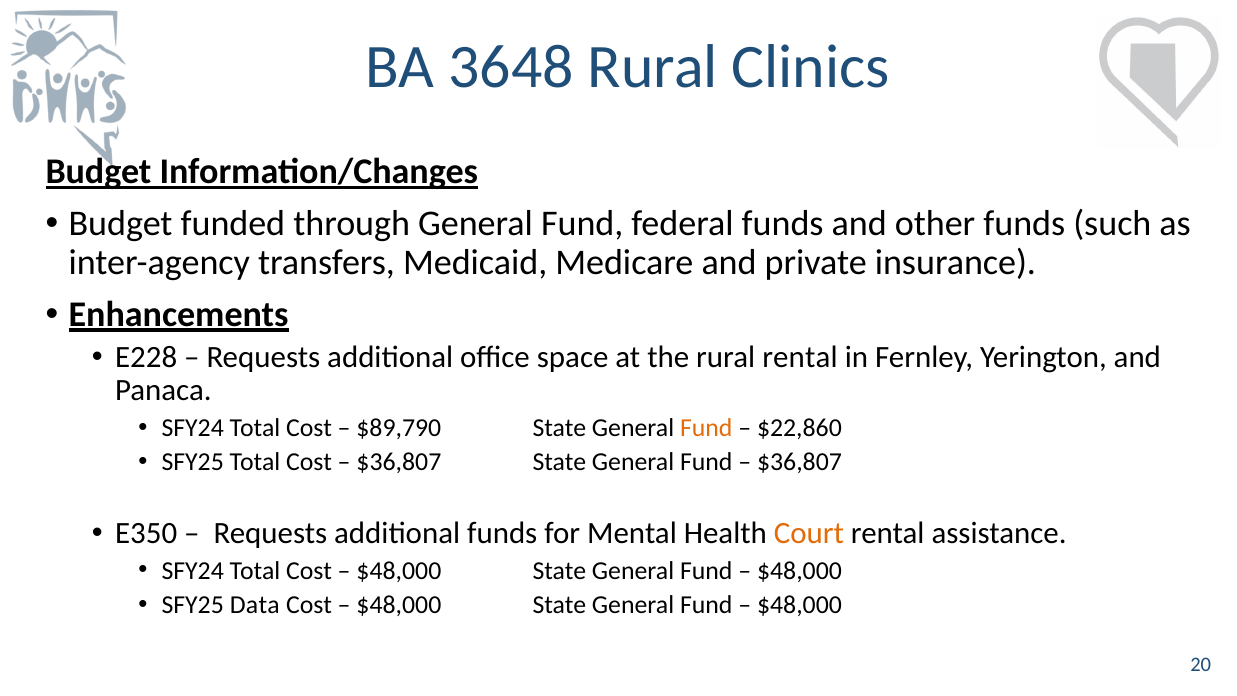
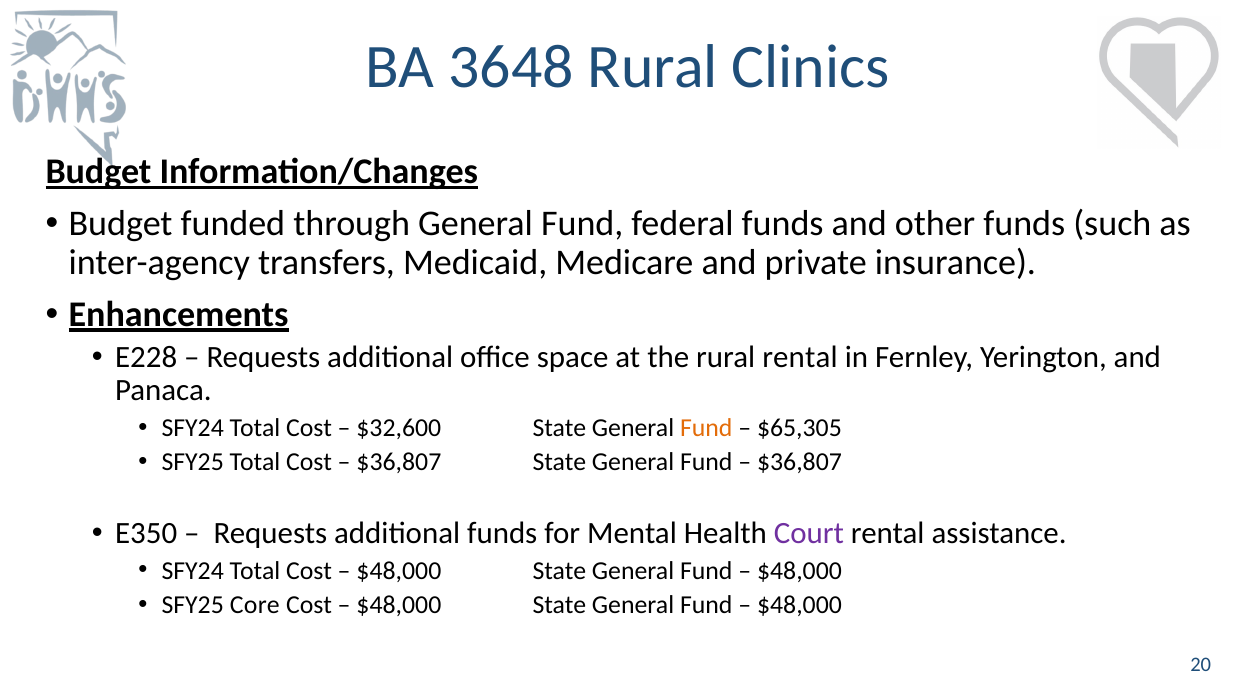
$89,790: $89,790 -> $32,600 (399, 428)
$22,860: $22,860 -> $65,305 (799, 428)
Court colour: orange -> purple (809, 533)
Data: Data -> Core (255, 605)
